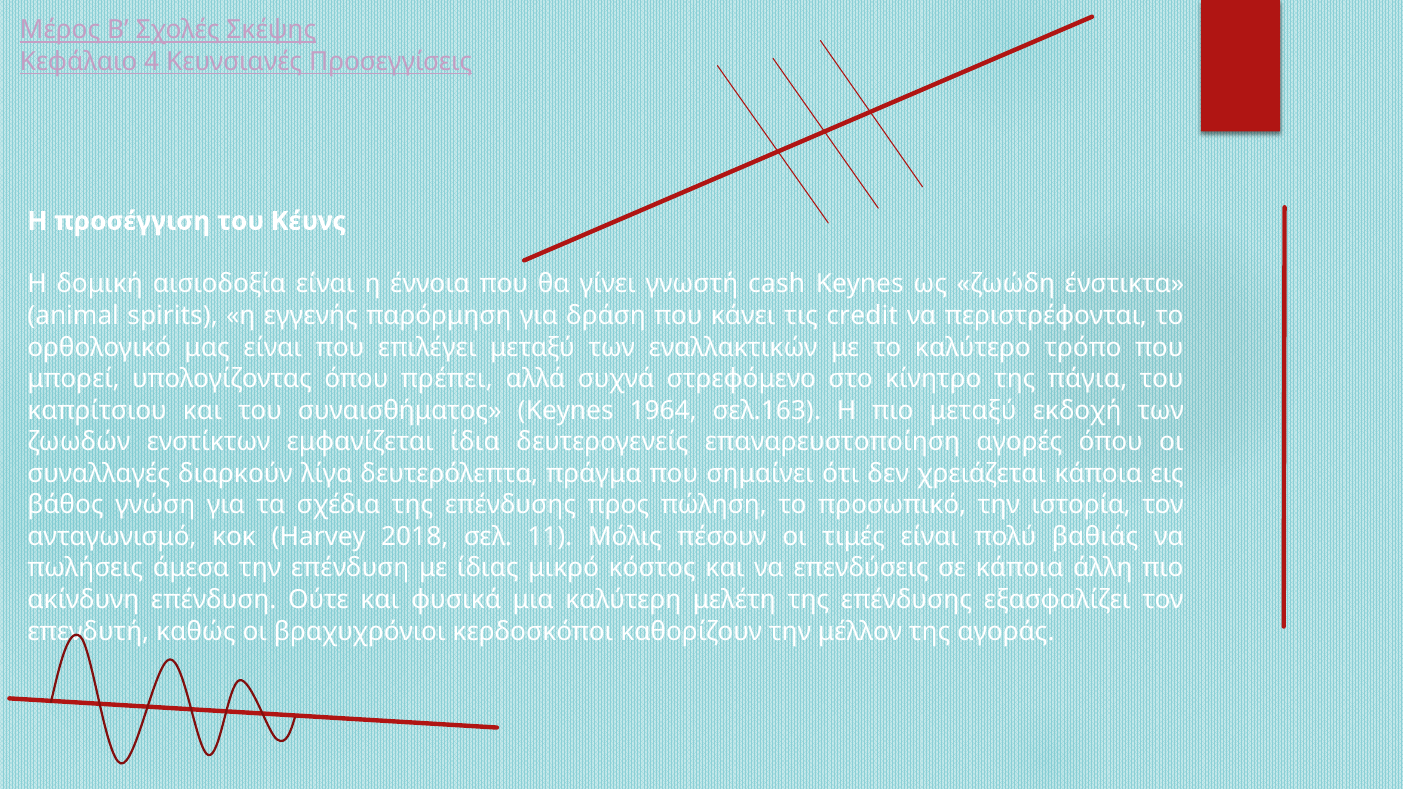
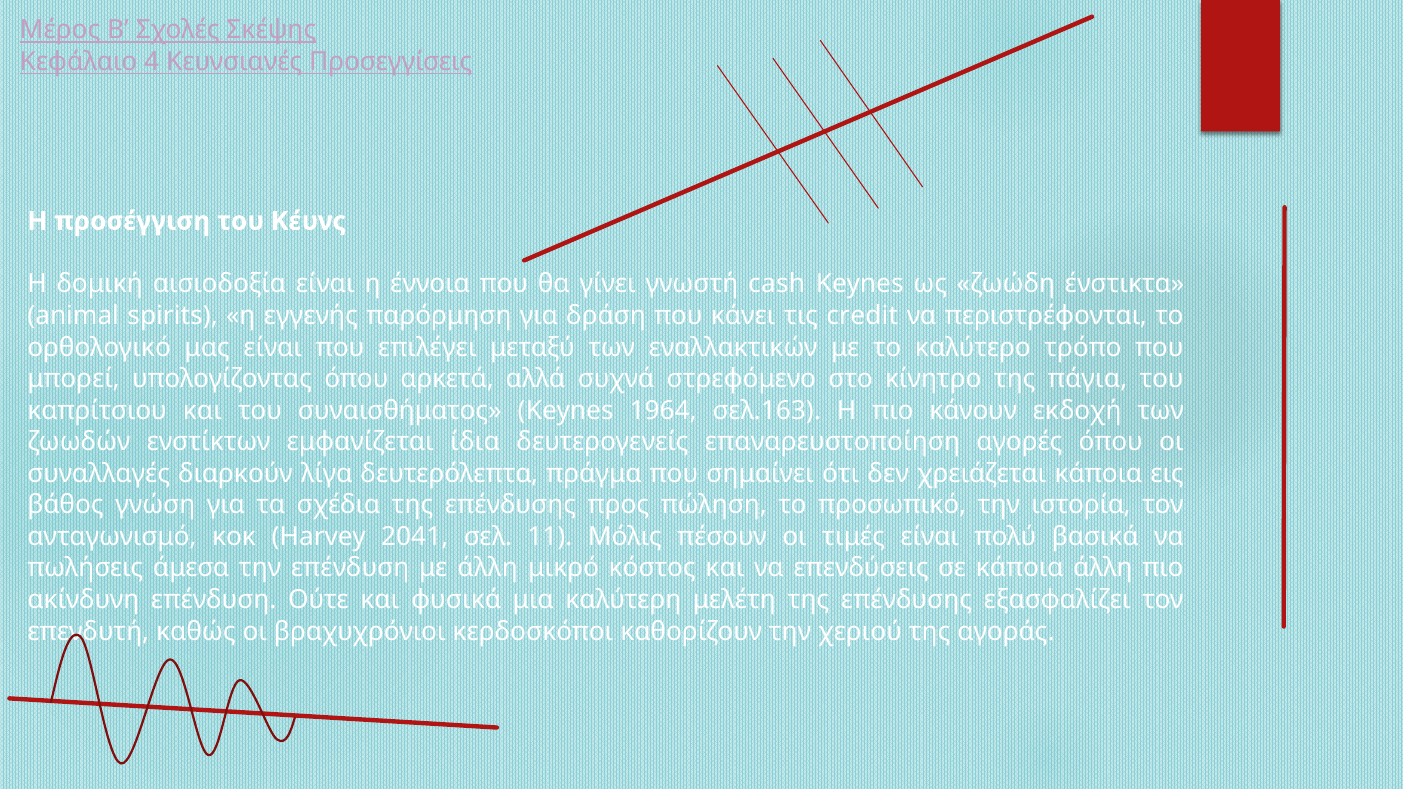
πρέπει: πρέπει -> αρκετά (447, 379)
πιο μεταξύ: μεταξύ -> κάνουν (973, 411)
2018: 2018 -> 2041 (415, 537)
βαθιάς: βαθιάς -> βασικά (1095, 537)
με ίδιας: ίδιας -> άλλη (488, 568)
μέλλον: μέλλον -> χεριού (860, 632)
